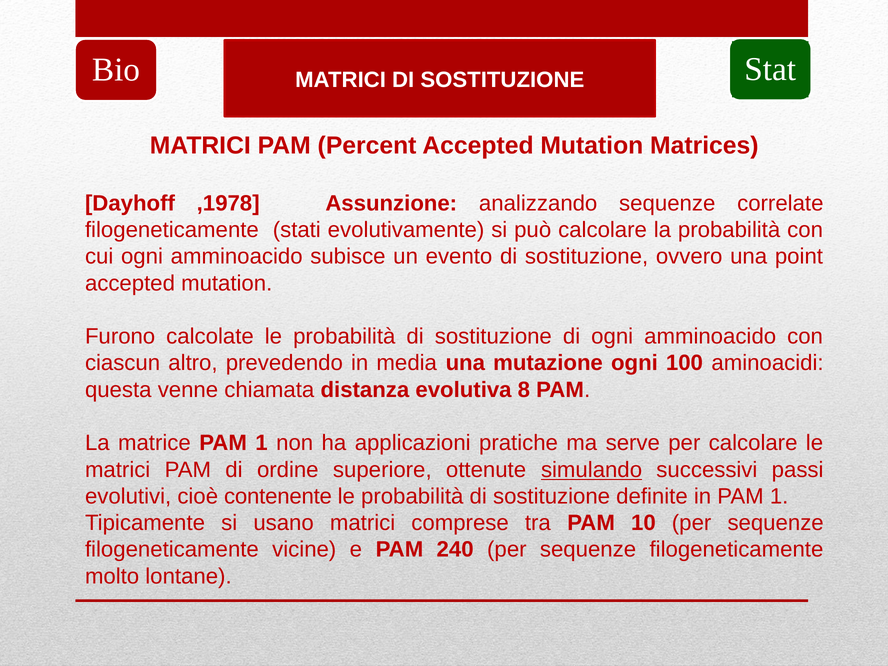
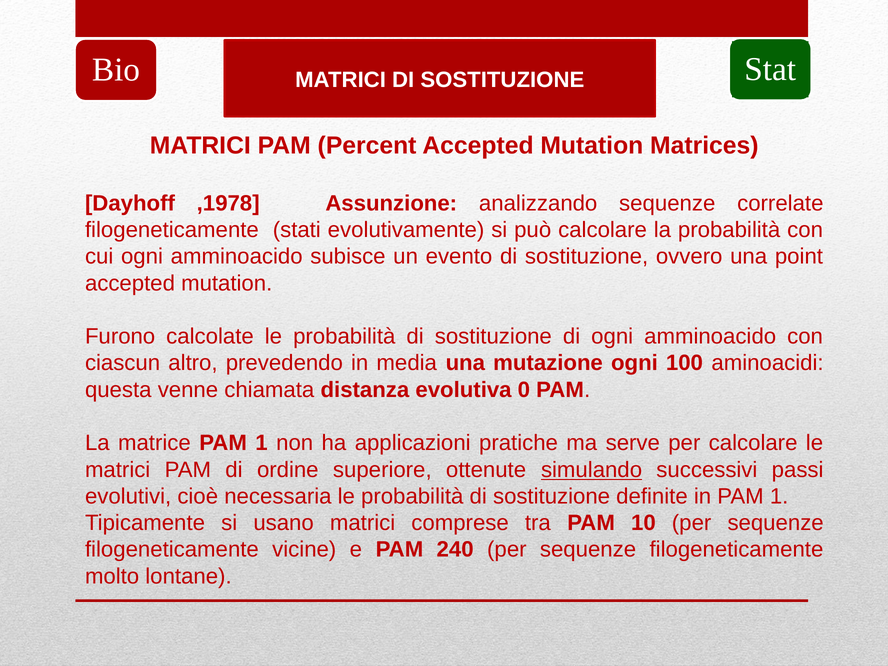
8: 8 -> 0 (524, 390)
contenente: contenente -> necessaria (278, 496)
